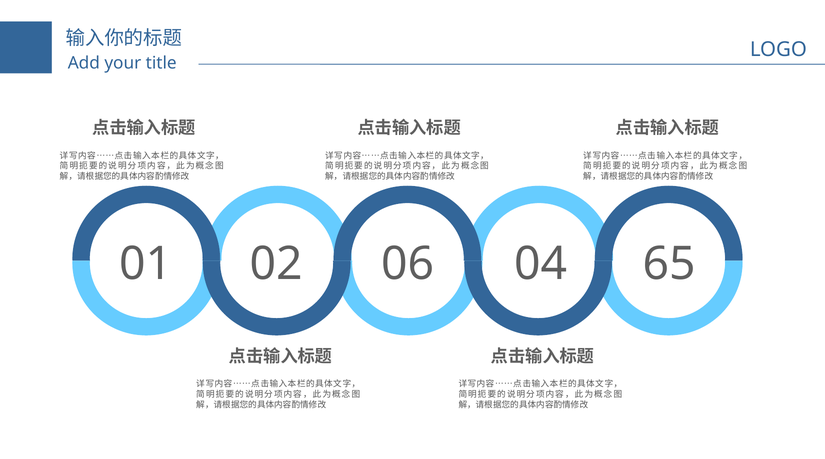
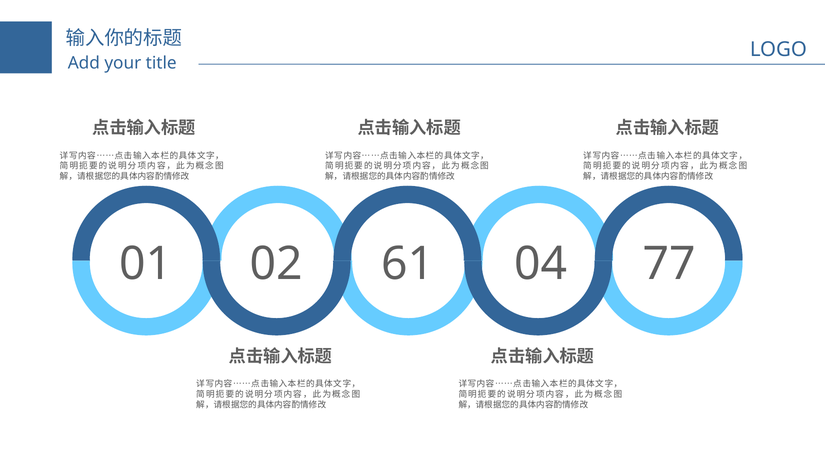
06: 06 -> 61 (408, 264)
65: 65 -> 77 (669, 264)
